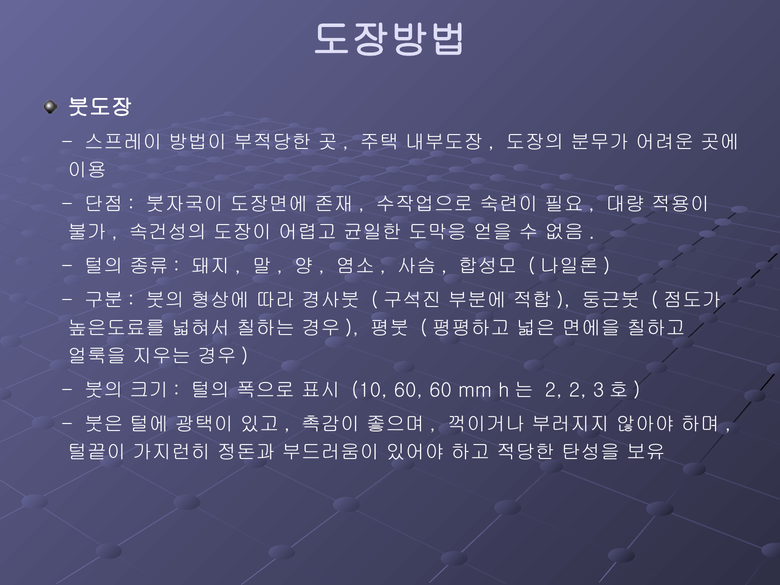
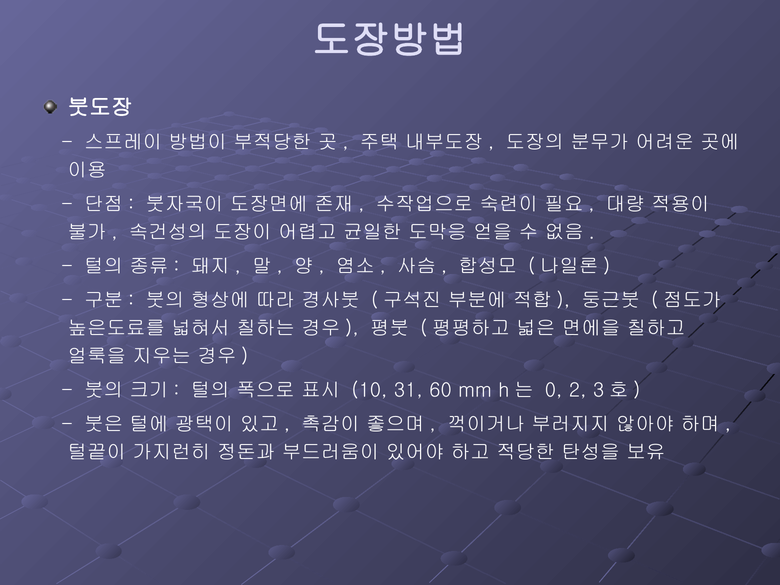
10 60: 60 -> 31 (408, 390)
2: 2 -> 0 (554, 390)
